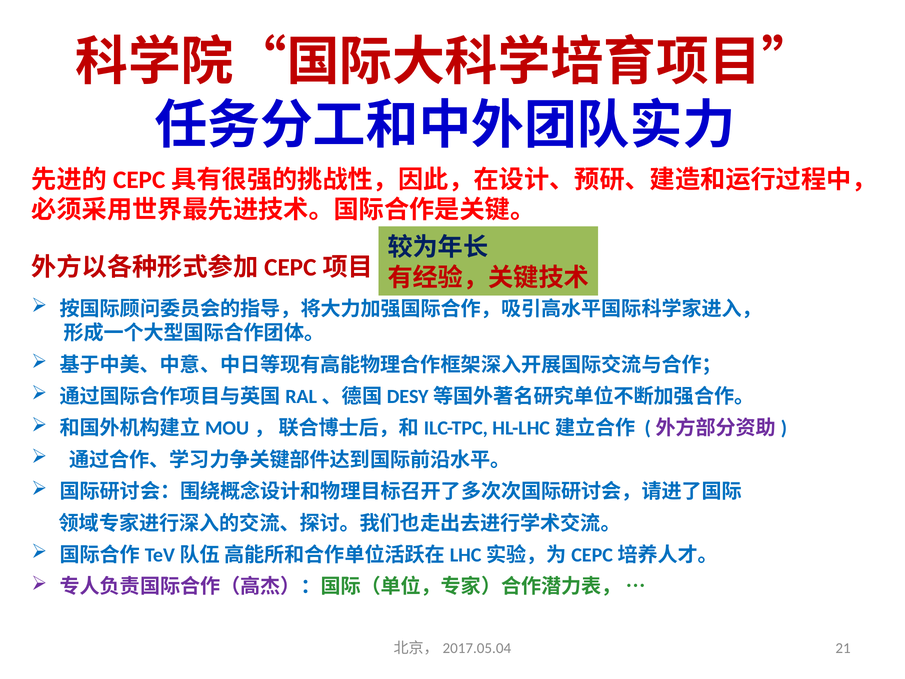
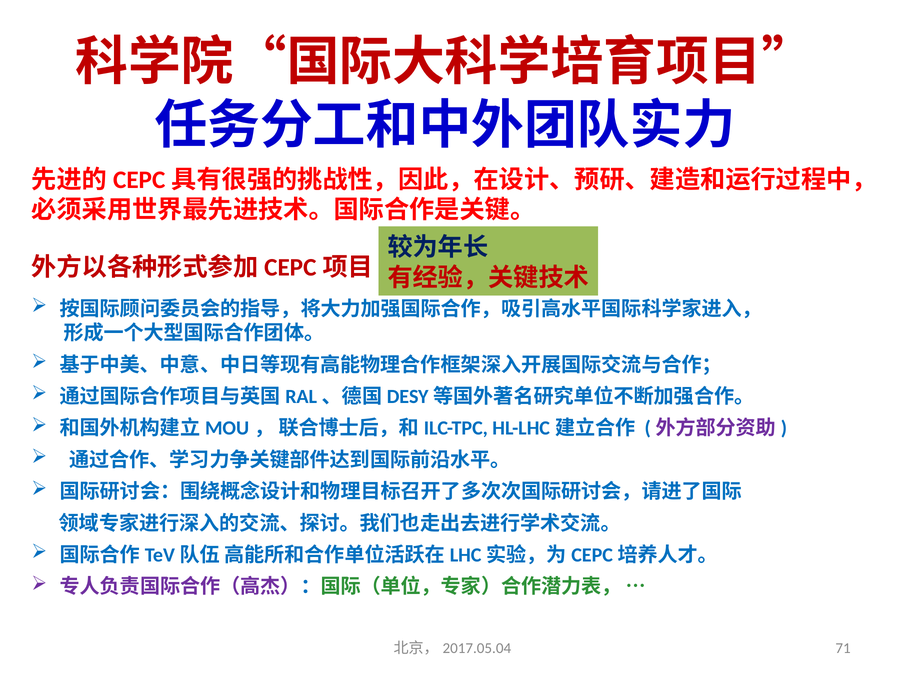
21: 21 -> 71 (843, 648)
